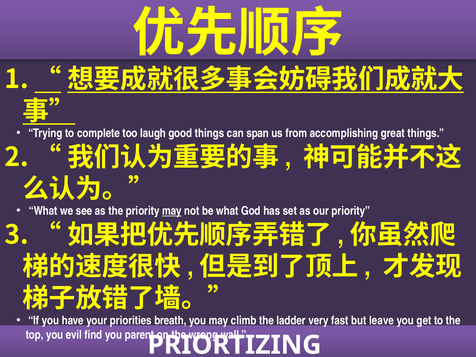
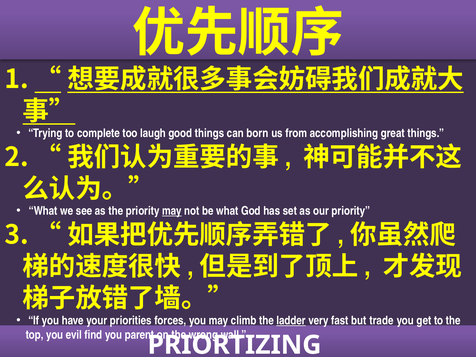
span: span -> born (257, 133)
breath: breath -> forces (170, 320)
ladder underline: none -> present (291, 320)
leave: leave -> trade (382, 320)
